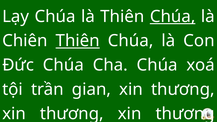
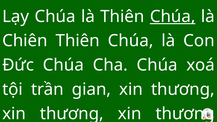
Thiên underline: present -> none (78, 41)
